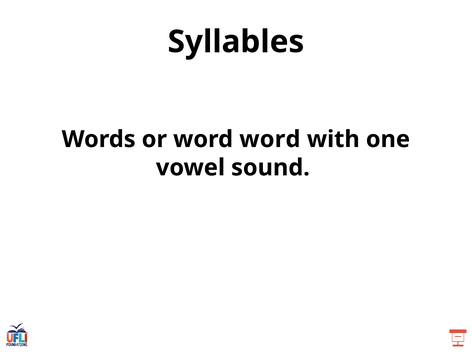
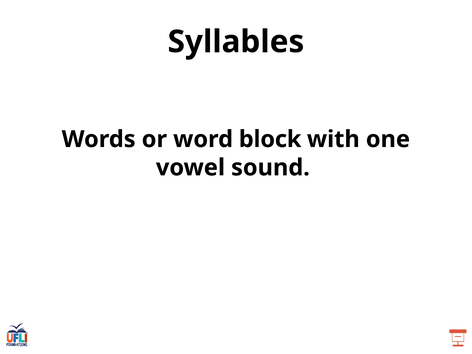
word word: word -> block (270, 139)
